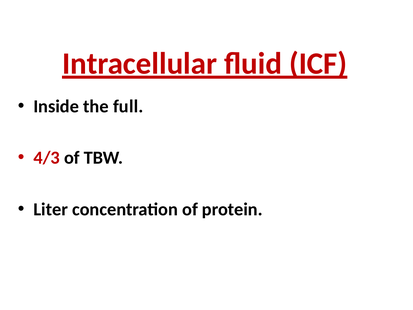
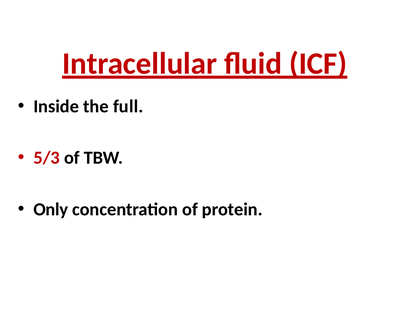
4/3: 4/3 -> 5/3 (47, 158)
Liter: Liter -> Only (51, 209)
